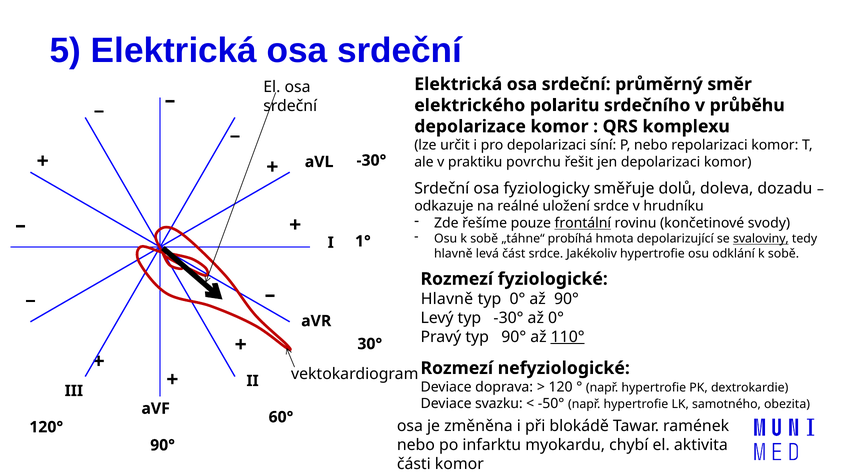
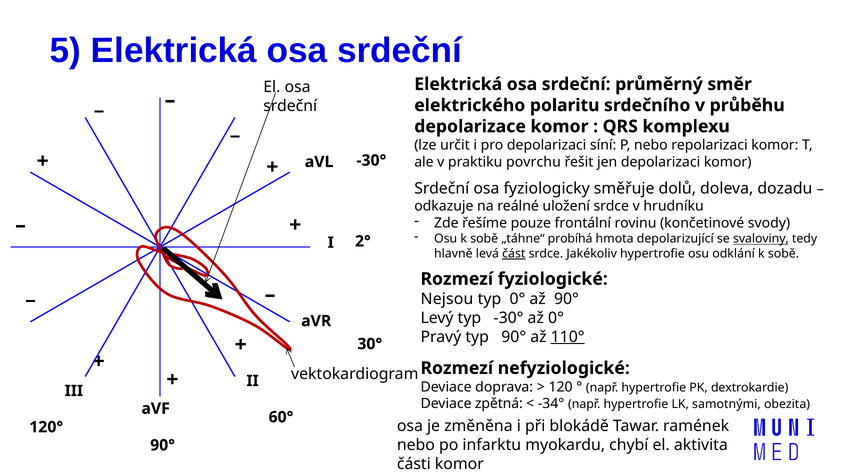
frontální underline: present -> none (583, 223)
1°: 1° -> 2° (363, 241)
část underline: none -> present (514, 254)
Hlavně: Hlavně -> Nejsou (447, 299)
svazku: svazku -> zpětná (499, 404)
-50°: -50° -> -34° (551, 404)
samotného: samotného -> samotnými (726, 405)
